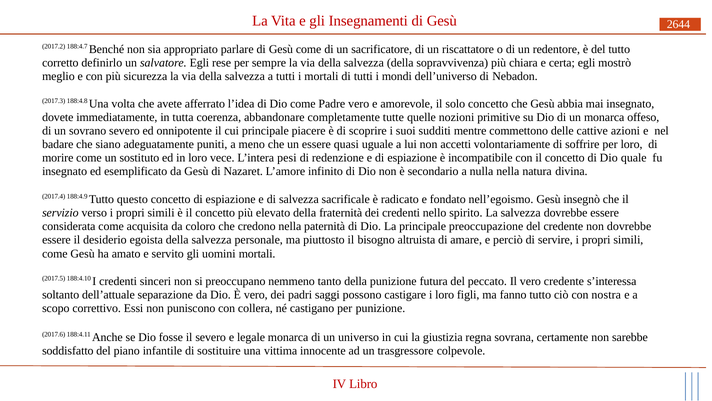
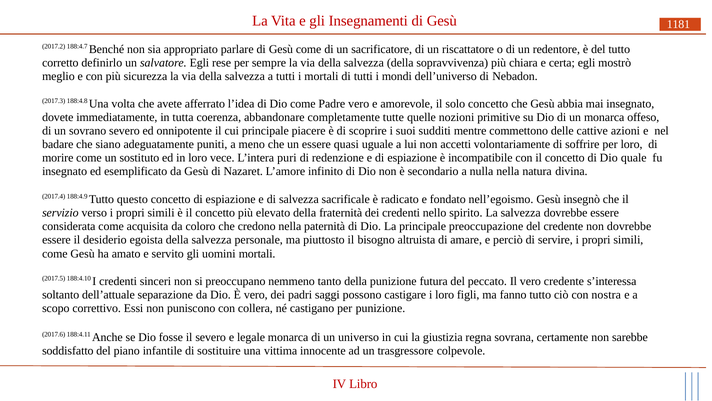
2644: 2644 -> 1181 (678, 25)
pesi: pesi -> puri (287, 158)
